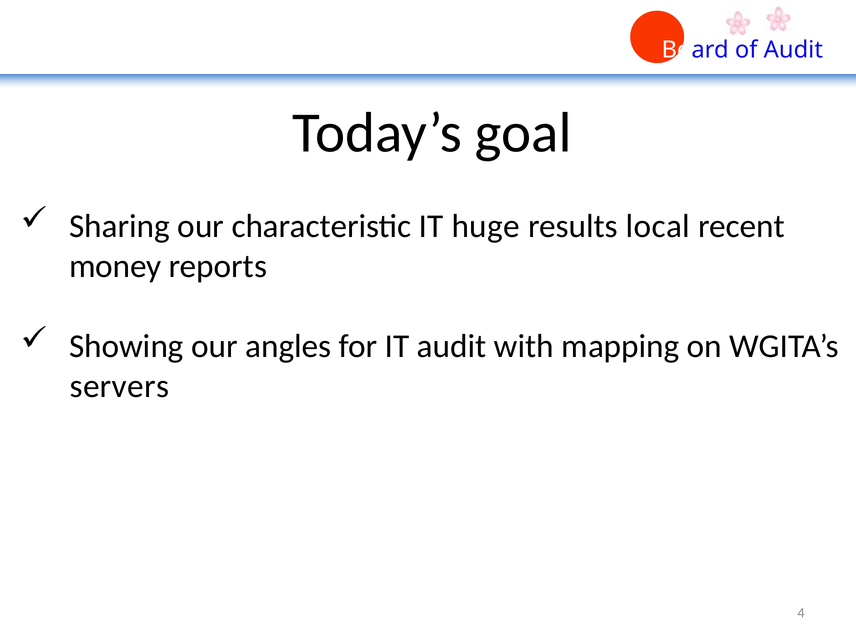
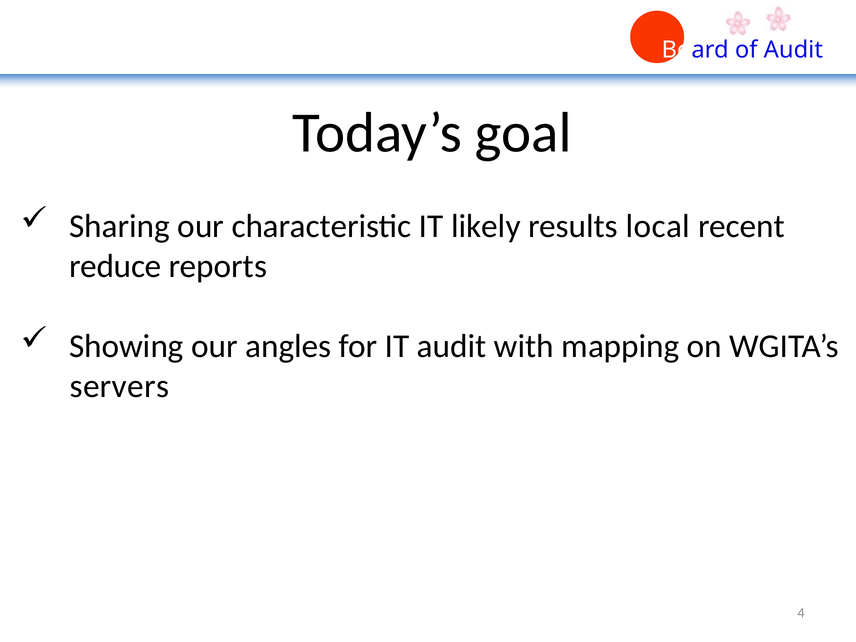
huge: huge -> likely (486, 226)
money: money -> reduce (115, 266)
